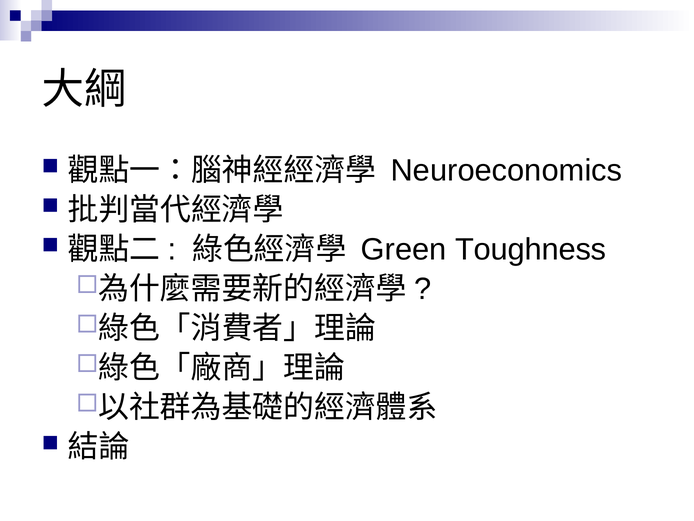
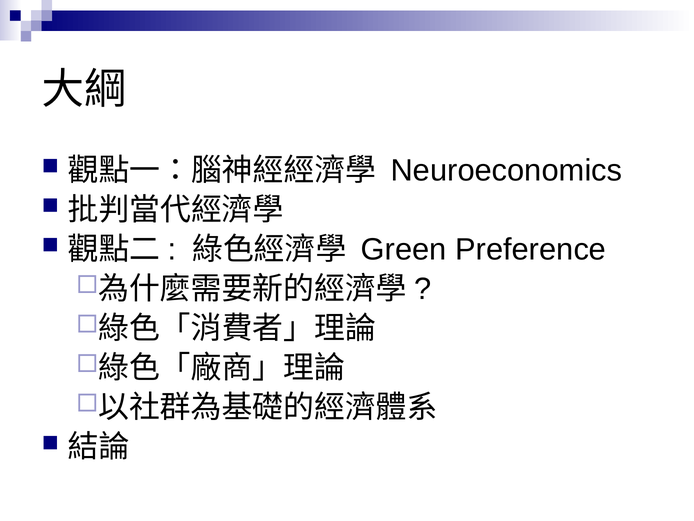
Toughness: Toughness -> Preference (531, 249)
